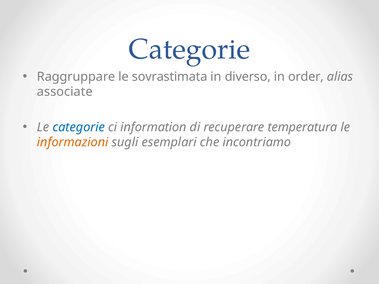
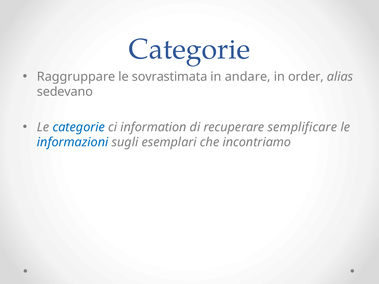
diverso: diverso -> andare (248, 77)
associate: associate -> sedevano (65, 92)
temperatura: temperatura -> semplificare (302, 127)
informazioni colour: orange -> blue (73, 142)
